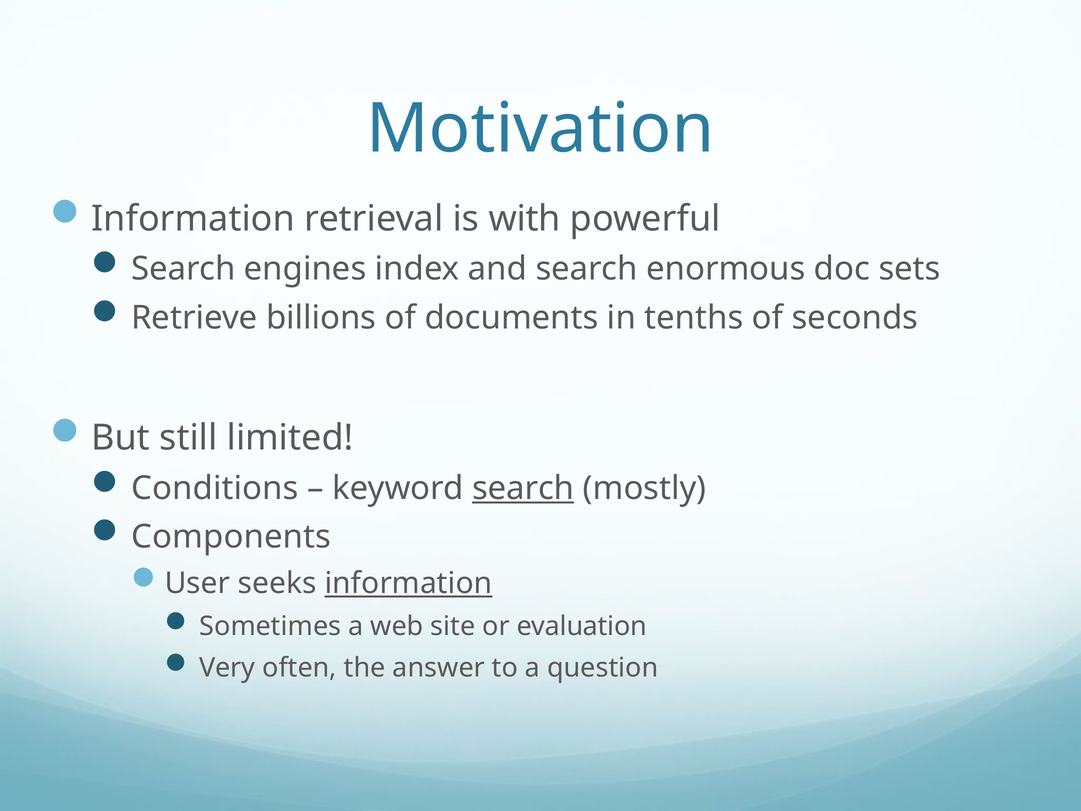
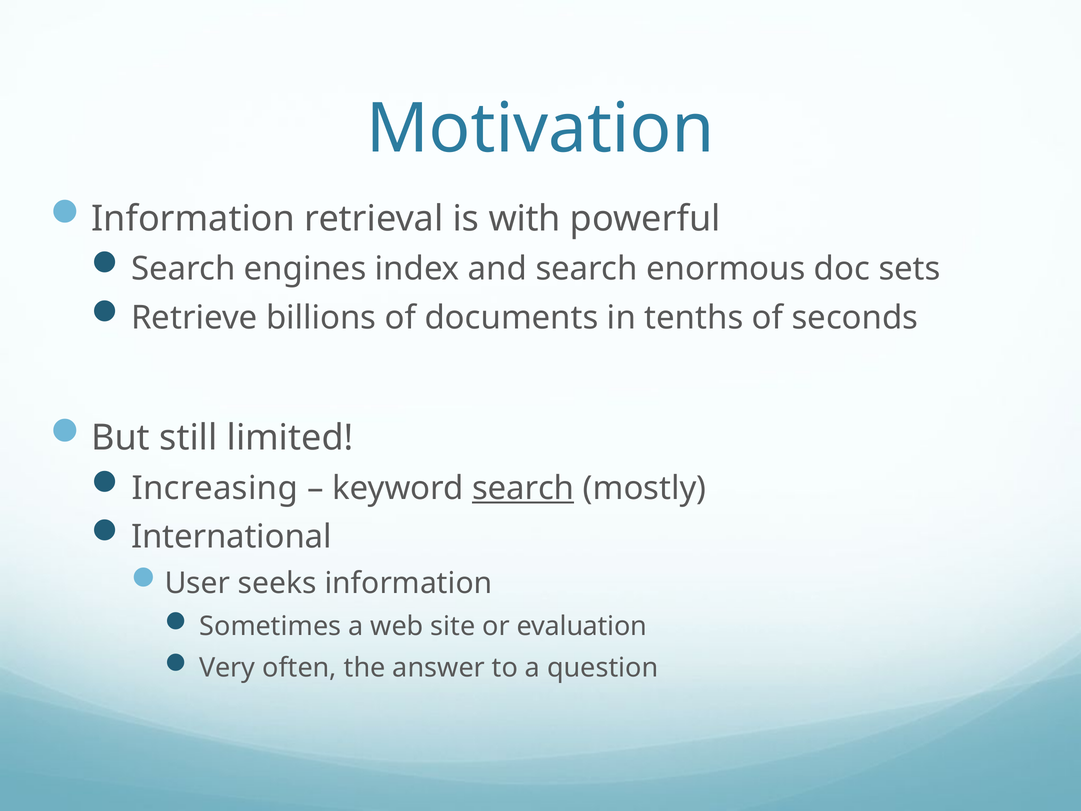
Conditions: Conditions -> Increasing (215, 488)
Components: Components -> International (231, 537)
information underline: present -> none (408, 583)
